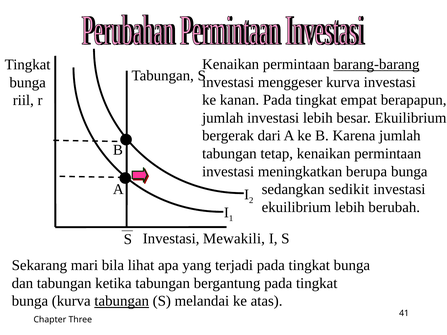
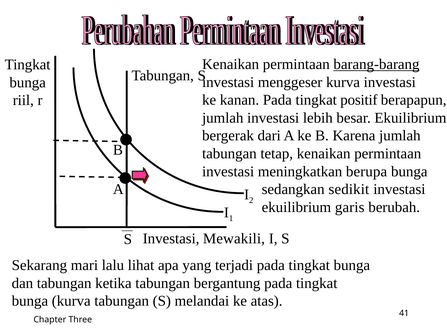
empat: empat -> positif (359, 100)
ekuilibrium lebih: lebih -> garis (350, 207)
bila: bila -> lalu (113, 265)
tabungan underline: present -> none (122, 301)
